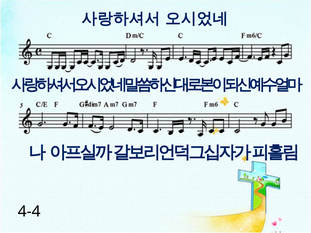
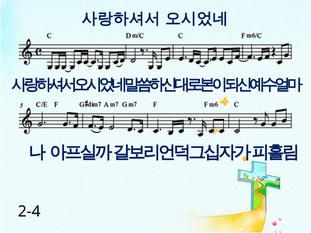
4-4: 4-4 -> 2-4 (29, 212)
